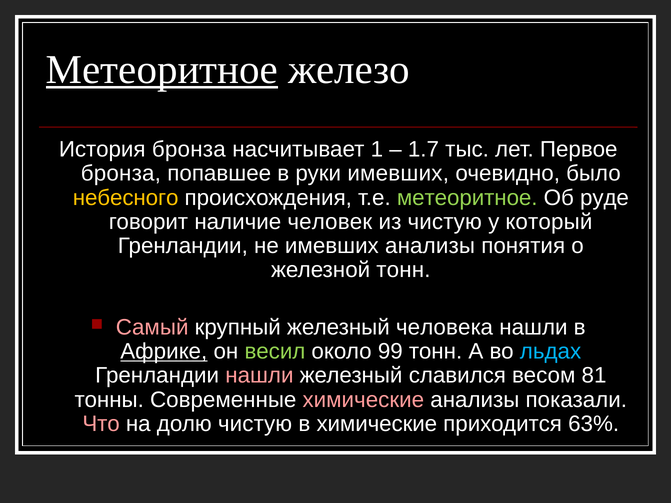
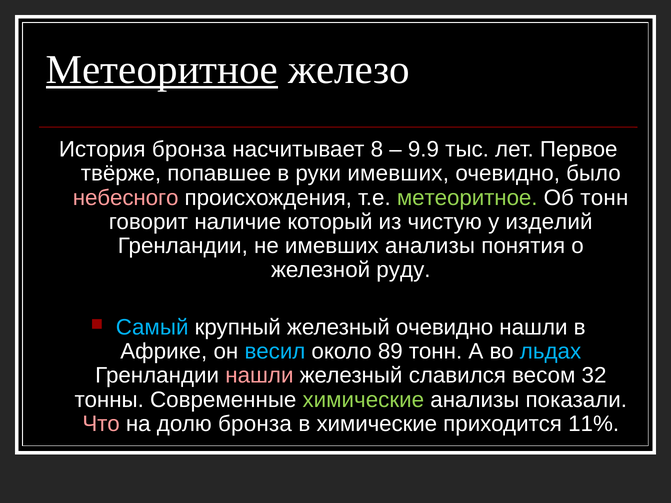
1: 1 -> 8 (377, 150)
1.7: 1.7 -> 9.9 (423, 150)
бронза: бронза -> твёрже (121, 174)
небесного colour: yellow -> pink (126, 198)
Об руде: руде -> тонн (604, 198)
человек: человек -> который (330, 222)
который: который -> изделий (549, 222)
железной тонн: тонн -> руду (403, 270)
Самый colour: pink -> light blue (152, 327)
железный человека: человека -> очевидно (445, 327)
Африке underline: present -> none (164, 352)
весил colour: light green -> light blue (275, 352)
99: 99 -> 89 (390, 352)
81: 81 -> 32 (594, 376)
химические colour: pink -> light green (363, 400)
долю чистую: чистую -> бронза (255, 424)
63%: 63% -> 11% (594, 424)
